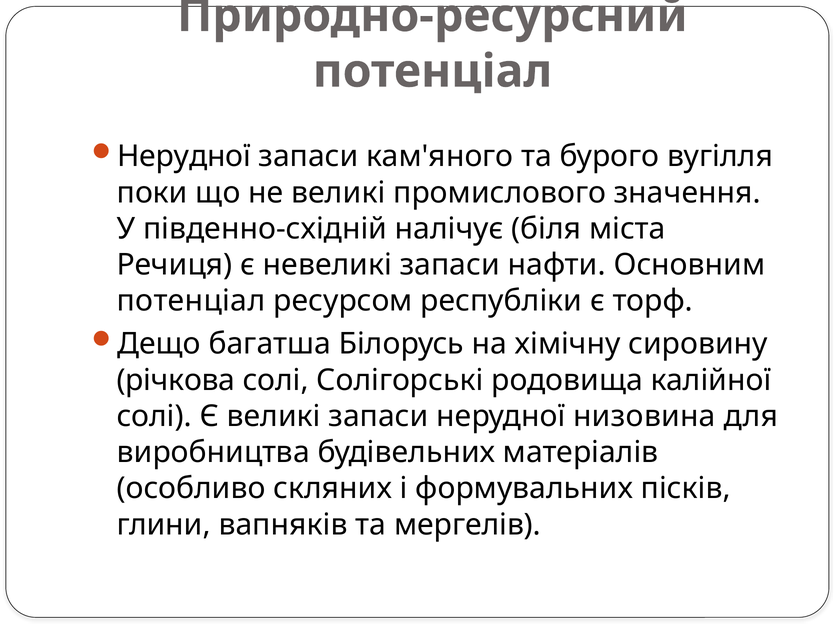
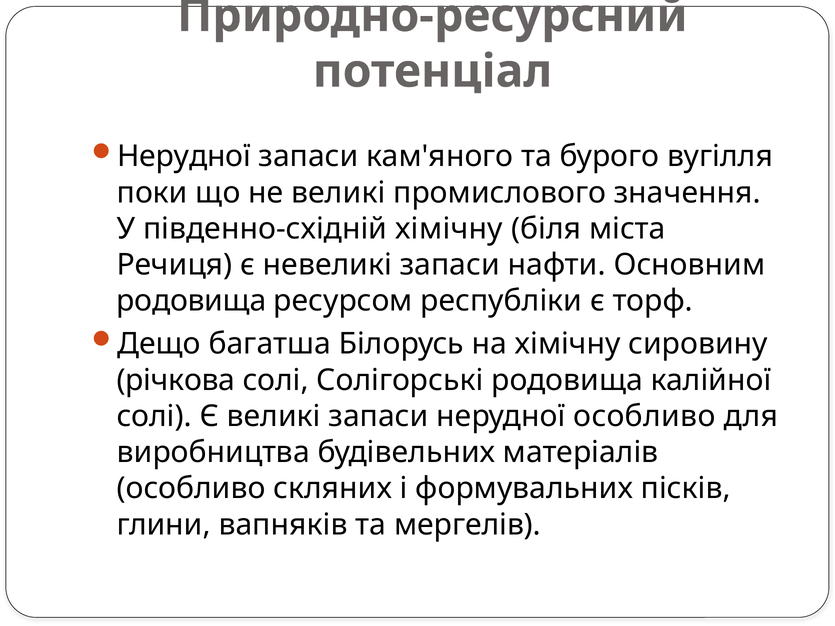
південно-східній налічує: налічує -> хімічну (449, 229)
потенціал: потенціал -> родовища (191, 301)
нерудної низовина: низовина -> особливо (644, 416)
